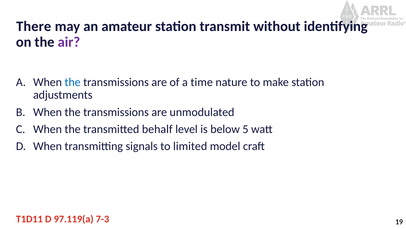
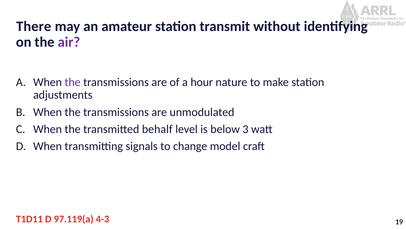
the colour: blue -> purple (73, 82)
time: time -> hour (202, 82)
5: 5 -> 3 (245, 129)
limited: limited -> change (190, 146)
7-3: 7-3 -> 4-3 (102, 219)
